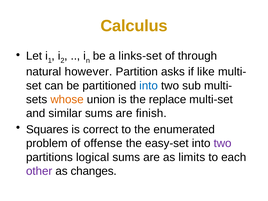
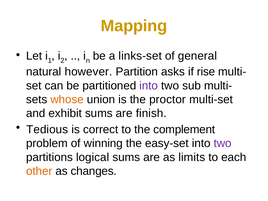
Calculus: Calculus -> Mapping (134, 26)
through: through -> general (197, 56)
like: like -> rise (206, 72)
into colour: blue -> purple (149, 86)
replace: replace -> proctor (168, 99)
similar: similar -> exhibit (65, 113)
Squares: Squares -> Tedious (47, 130)
enumerated: enumerated -> complement (184, 130)
offense: offense -> winning (103, 143)
other colour: purple -> orange (39, 171)
